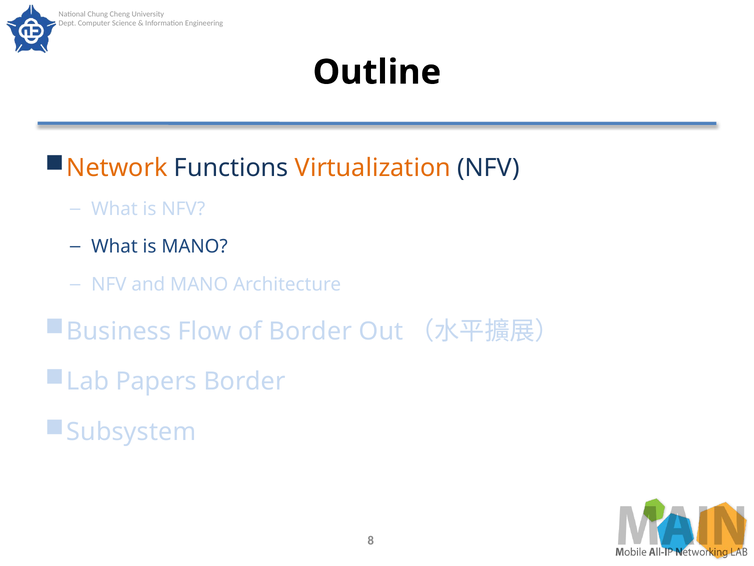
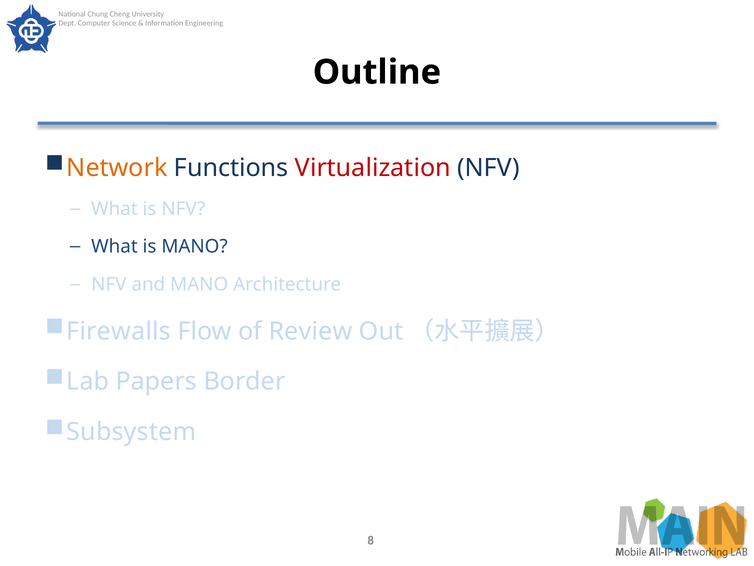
Virtualization colour: orange -> red (373, 168)
Business: Business -> Firewalls (119, 331)
of Border: Border -> Review (310, 331)
